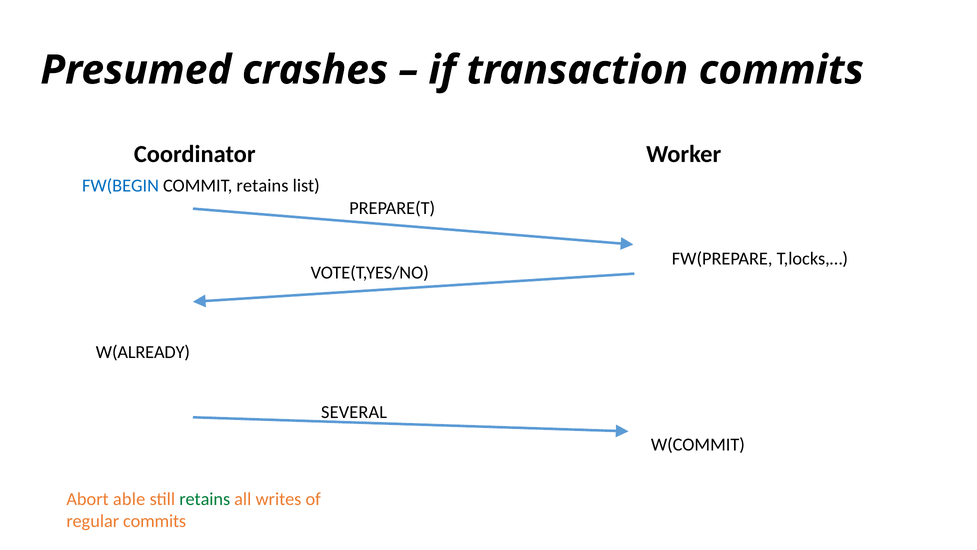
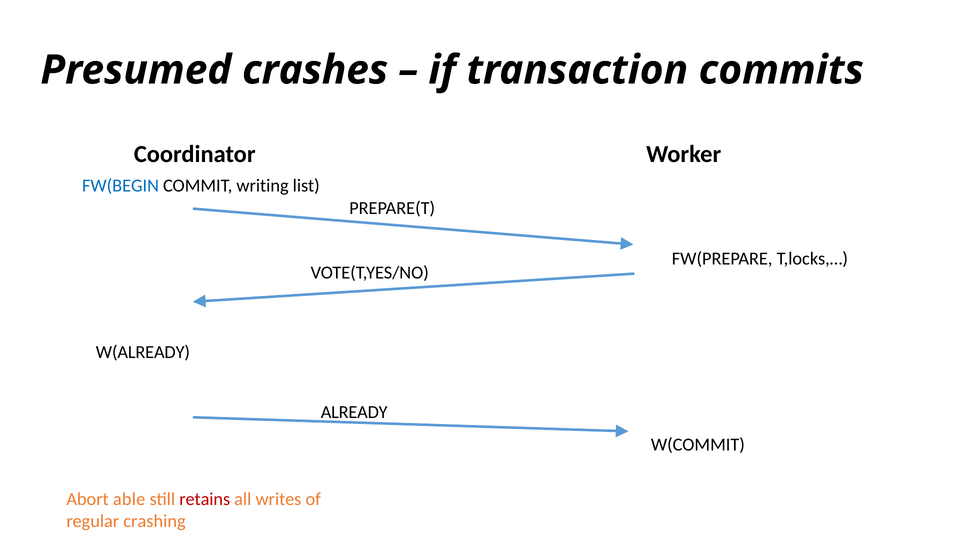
COMMIT retains: retains -> writing (263, 186)
SEVERAL: SEVERAL -> ALREADY (354, 412)
retains colour: green -> red (205, 499)
regular commits: commits -> crashing (155, 521)
